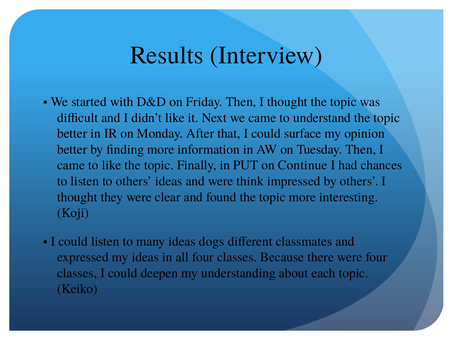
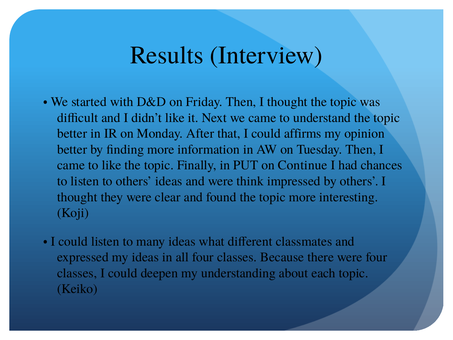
surface: surface -> affirms (303, 133)
dogs: dogs -> what (212, 241)
